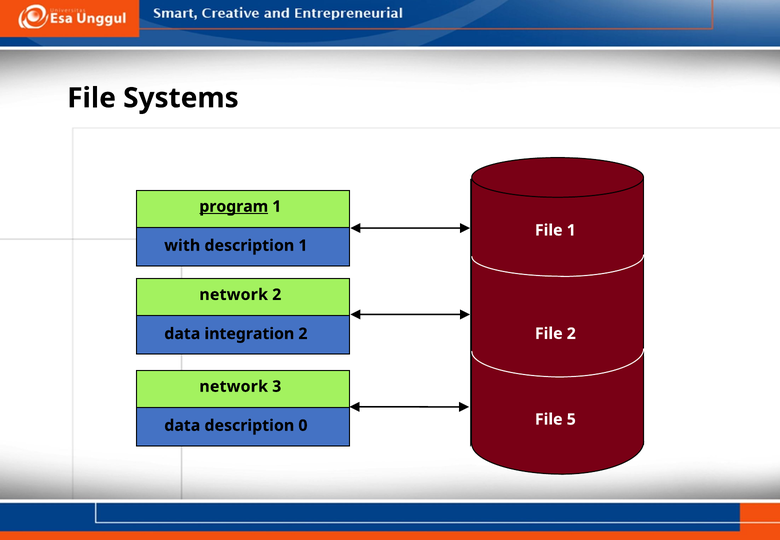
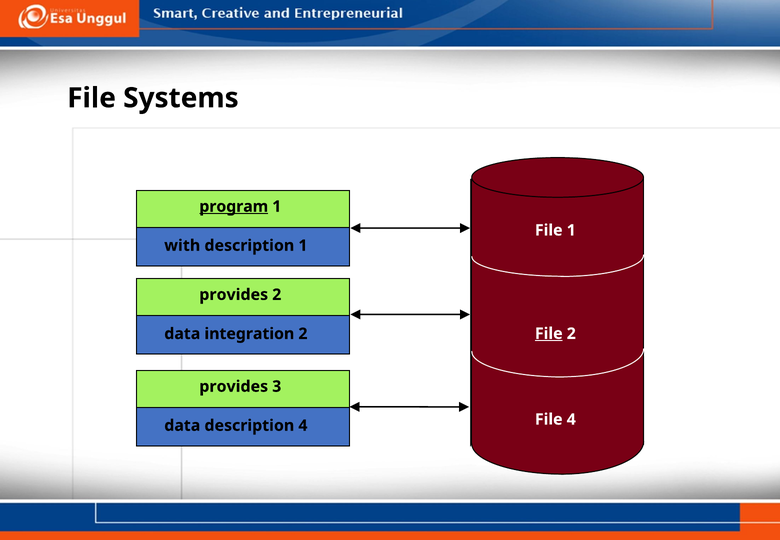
network: network -> provides (234, 295)
File underline: none -> present (549, 334)
network: network -> provides (234, 386)
File 5: 5 -> 4 (571, 419)
description 0: 0 -> 4 (303, 426)
